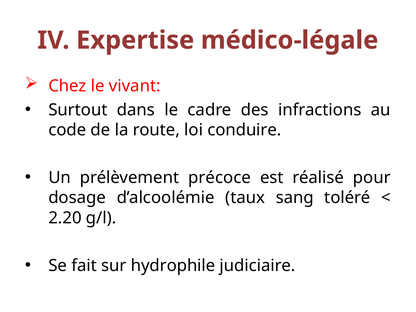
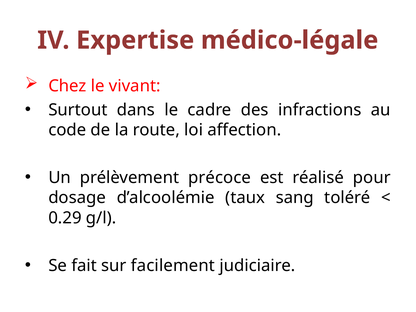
conduire: conduire -> affection (244, 130)
2.20: 2.20 -> 0.29 (65, 218)
hydrophile: hydrophile -> facilement (173, 266)
